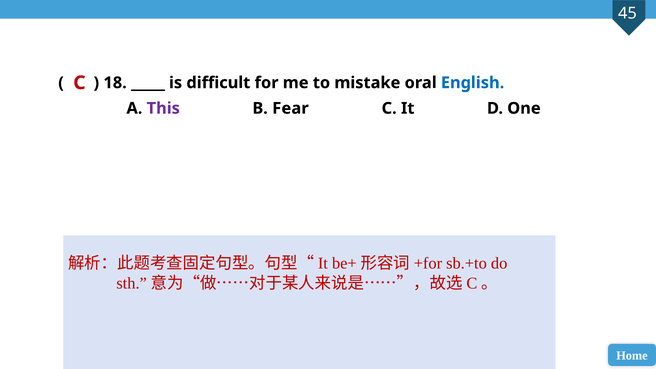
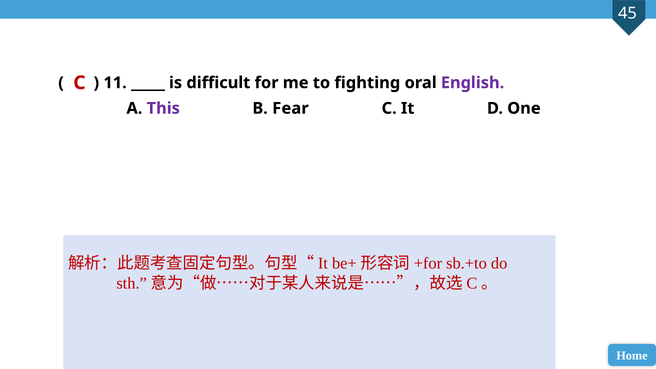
18: 18 -> 11 (115, 83)
mistake: mistake -> fighting (367, 83)
English colour: blue -> purple (473, 83)
